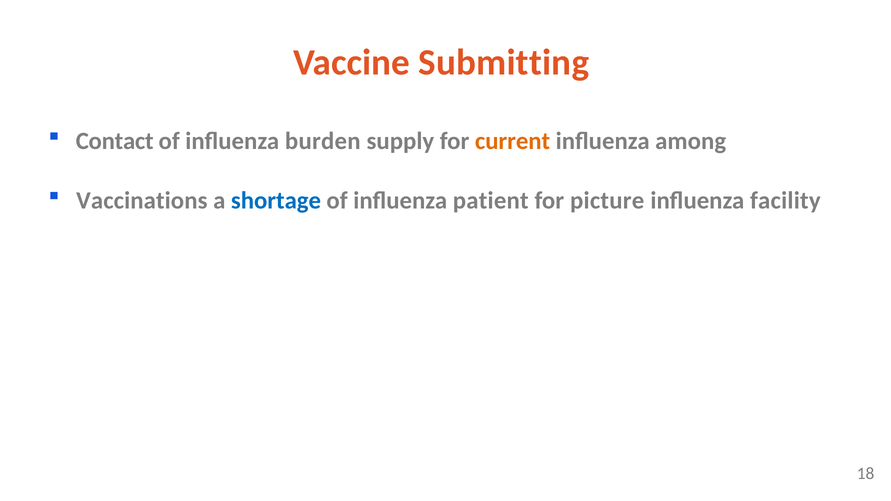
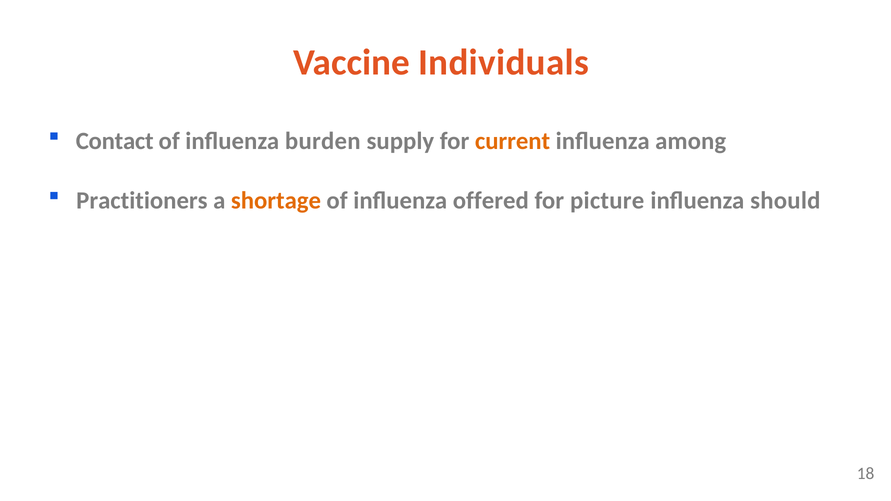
Submitting: Submitting -> Individuals (504, 63)
Vaccinations: Vaccinations -> Practitioners (142, 201)
shortage colour: blue -> orange (276, 201)
patient: patient -> offered (491, 201)
facility: facility -> should (785, 201)
